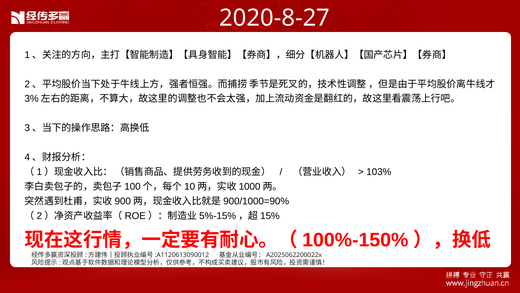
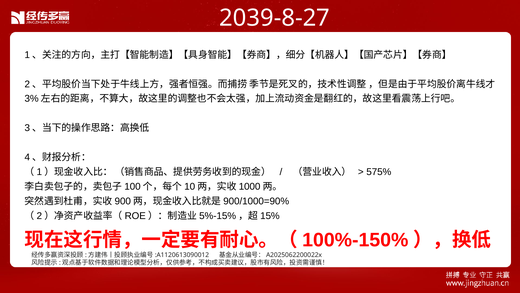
2020-8-27: 2020-8-27 -> 2039-8-27 (275, 18)
103%: 103% -> 575% (379, 172)
